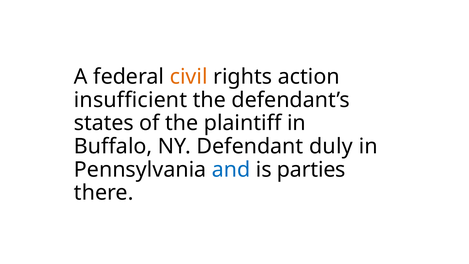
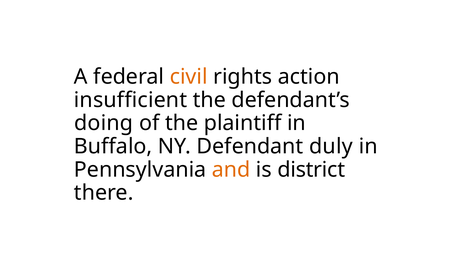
states: states -> doing (104, 123)
and colour: blue -> orange (231, 170)
parties: parties -> district (311, 170)
